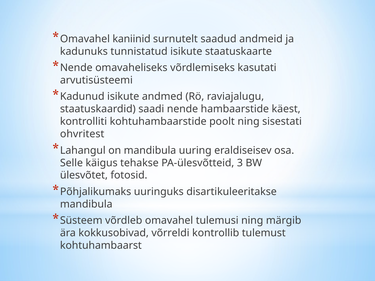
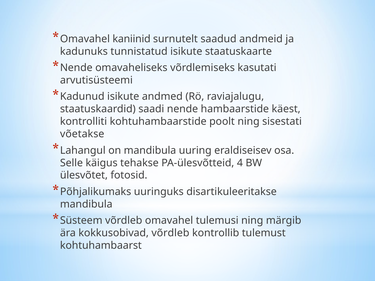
ohvritest: ohvritest -> võetakse (82, 134)
3: 3 -> 4 (240, 163)
kokkusobivad võrreldi: võrreldi -> võrdleb (170, 233)
